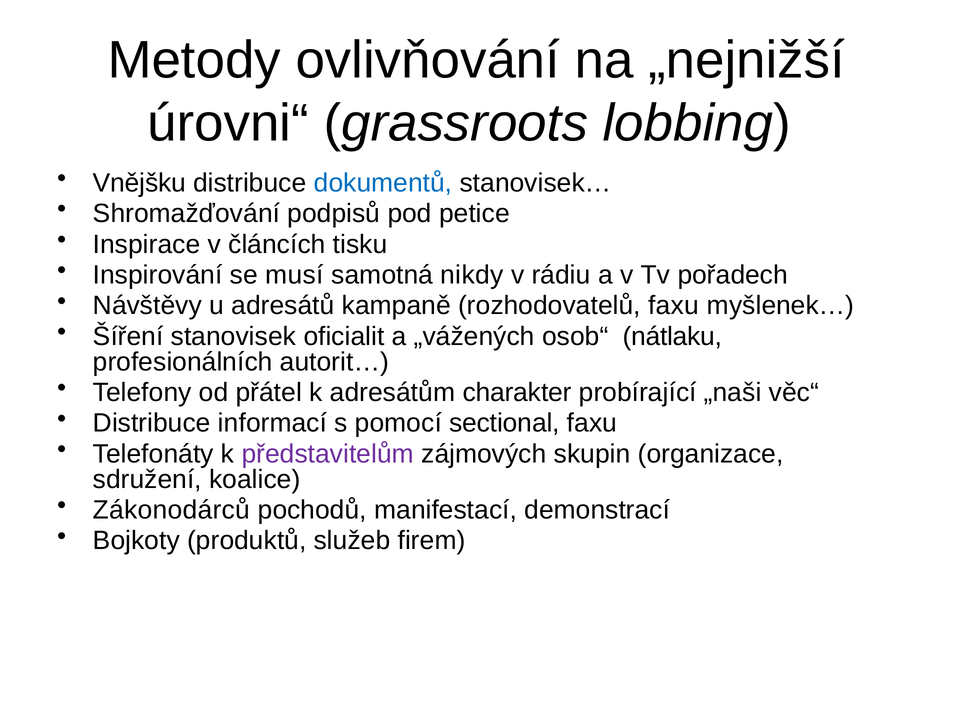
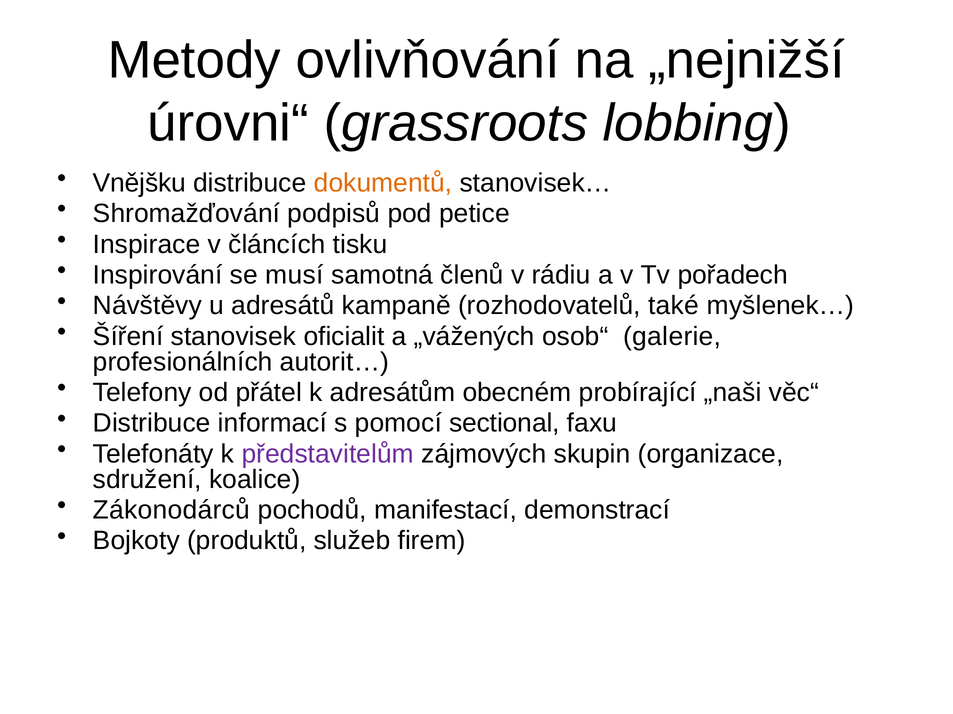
dokumentů colour: blue -> orange (383, 183)
nikdy: nikdy -> členů (472, 275)
rozhodovatelů faxu: faxu -> také (674, 306)
nátlaku: nátlaku -> galerie (672, 337)
charakter: charakter -> obecném (517, 393)
